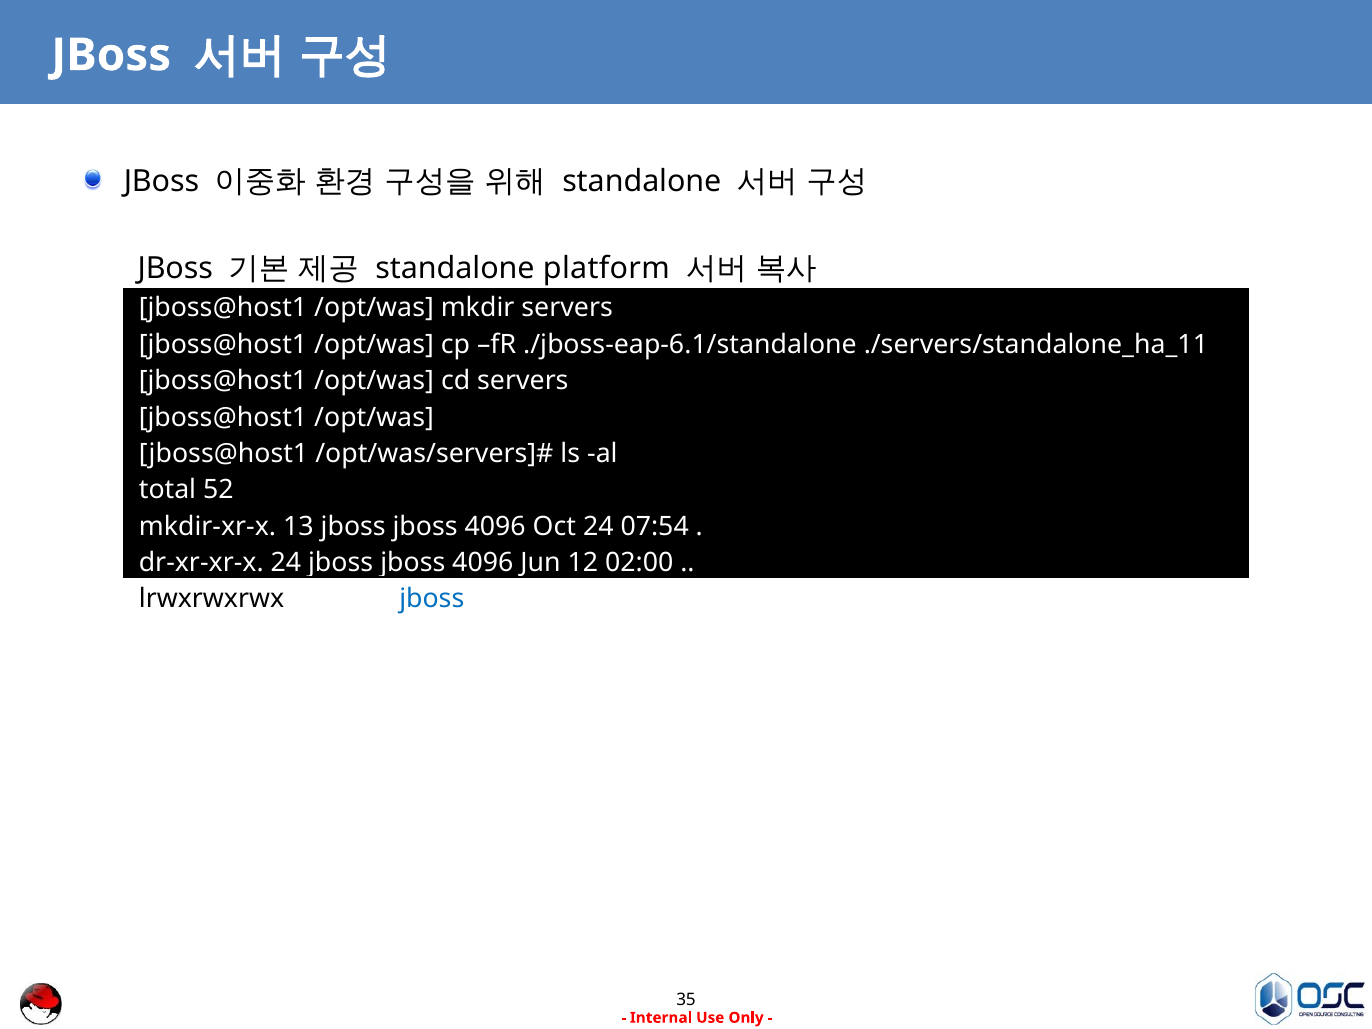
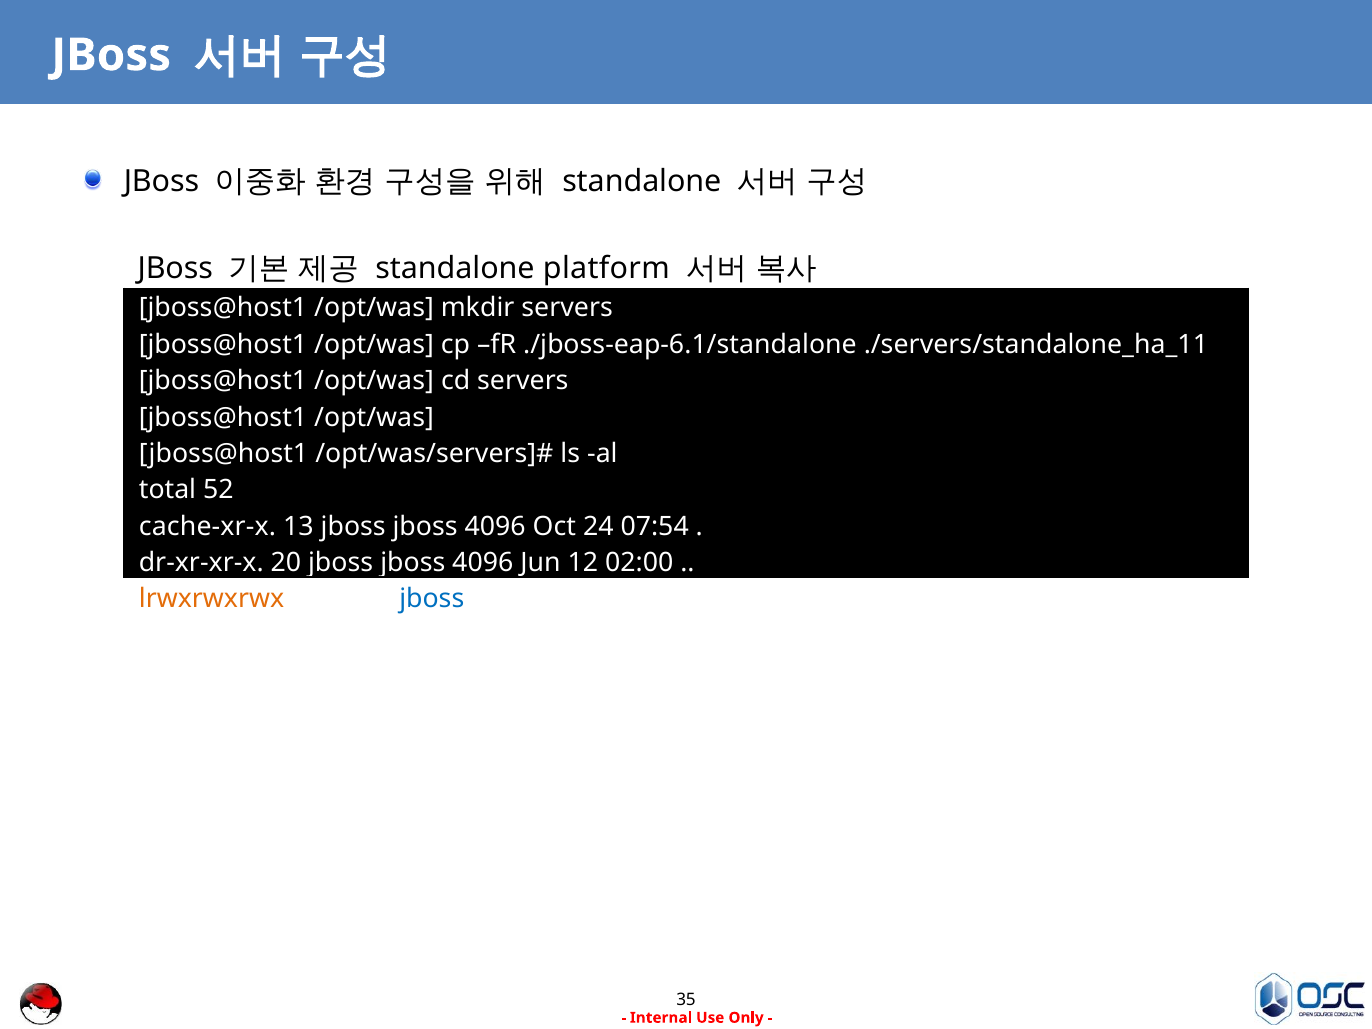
mkdir-xr-x: mkdir-xr-x -> cache-xr-x (207, 526)
dr-xr-xr-x 24: 24 -> 20 (286, 563)
lrwxrwxrwx colour: black -> orange (212, 599)
